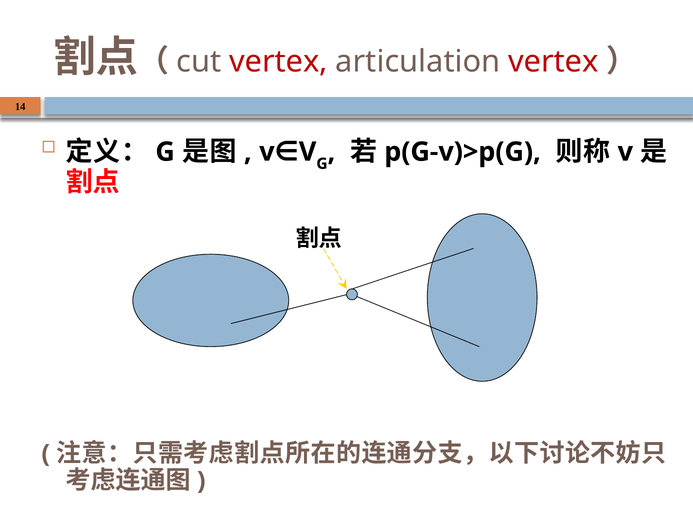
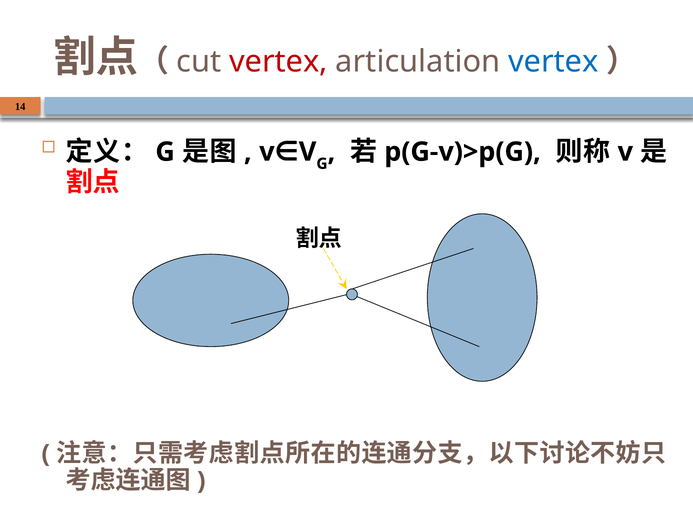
vertex colour: red -> blue (553, 62)
